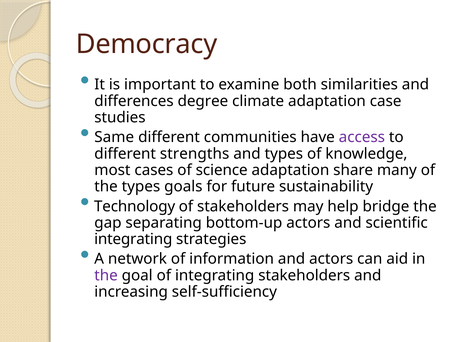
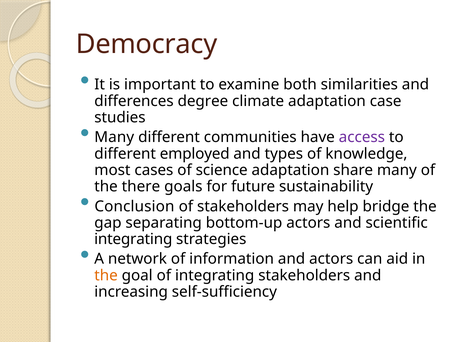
Same: Same -> Many (114, 137)
strengths: strengths -> employed (195, 154)
the types: types -> there (141, 187)
Technology: Technology -> Conclusion (134, 206)
the colour: purple -> orange (106, 275)
